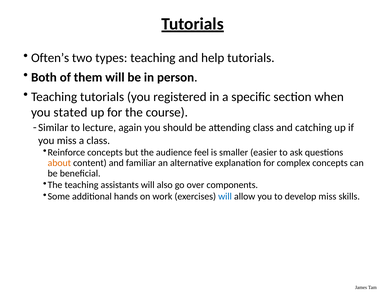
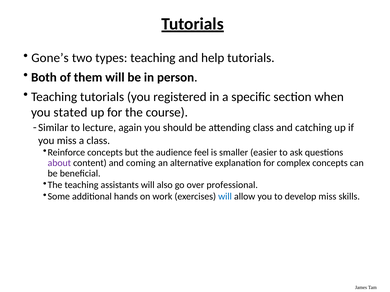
Often’s: Often’s -> Gone’s (50, 58)
about colour: orange -> purple (59, 163)
familiar: familiar -> coming (141, 163)
components: components -> professional (232, 185)
